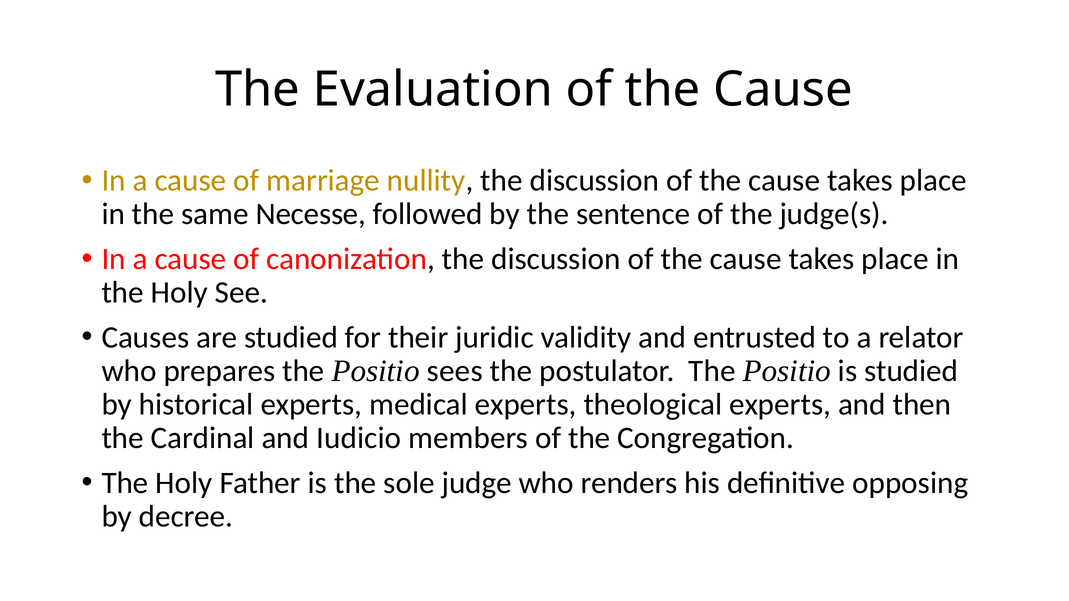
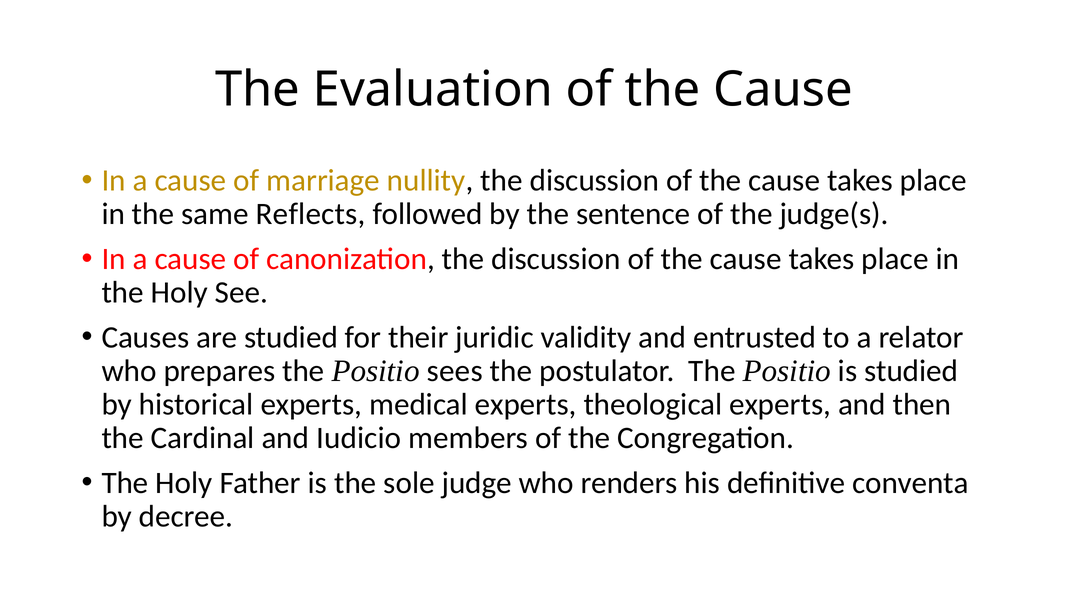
Necesse: Necesse -> Reflects (311, 214)
opposing: opposing -> conventa (910, 483)
